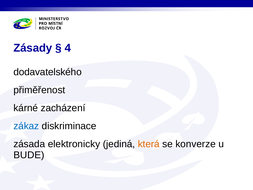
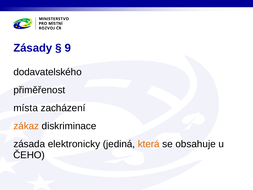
4: 4 -> 9 (68, 48)
kárné: kárné -> místa (26, 108)
zákaz colour: blue -> orange (26, 126)
konverze: konverze -> obsahuje (196, 144)
BUDE: BUDE -> ČEHO (29, 155)
